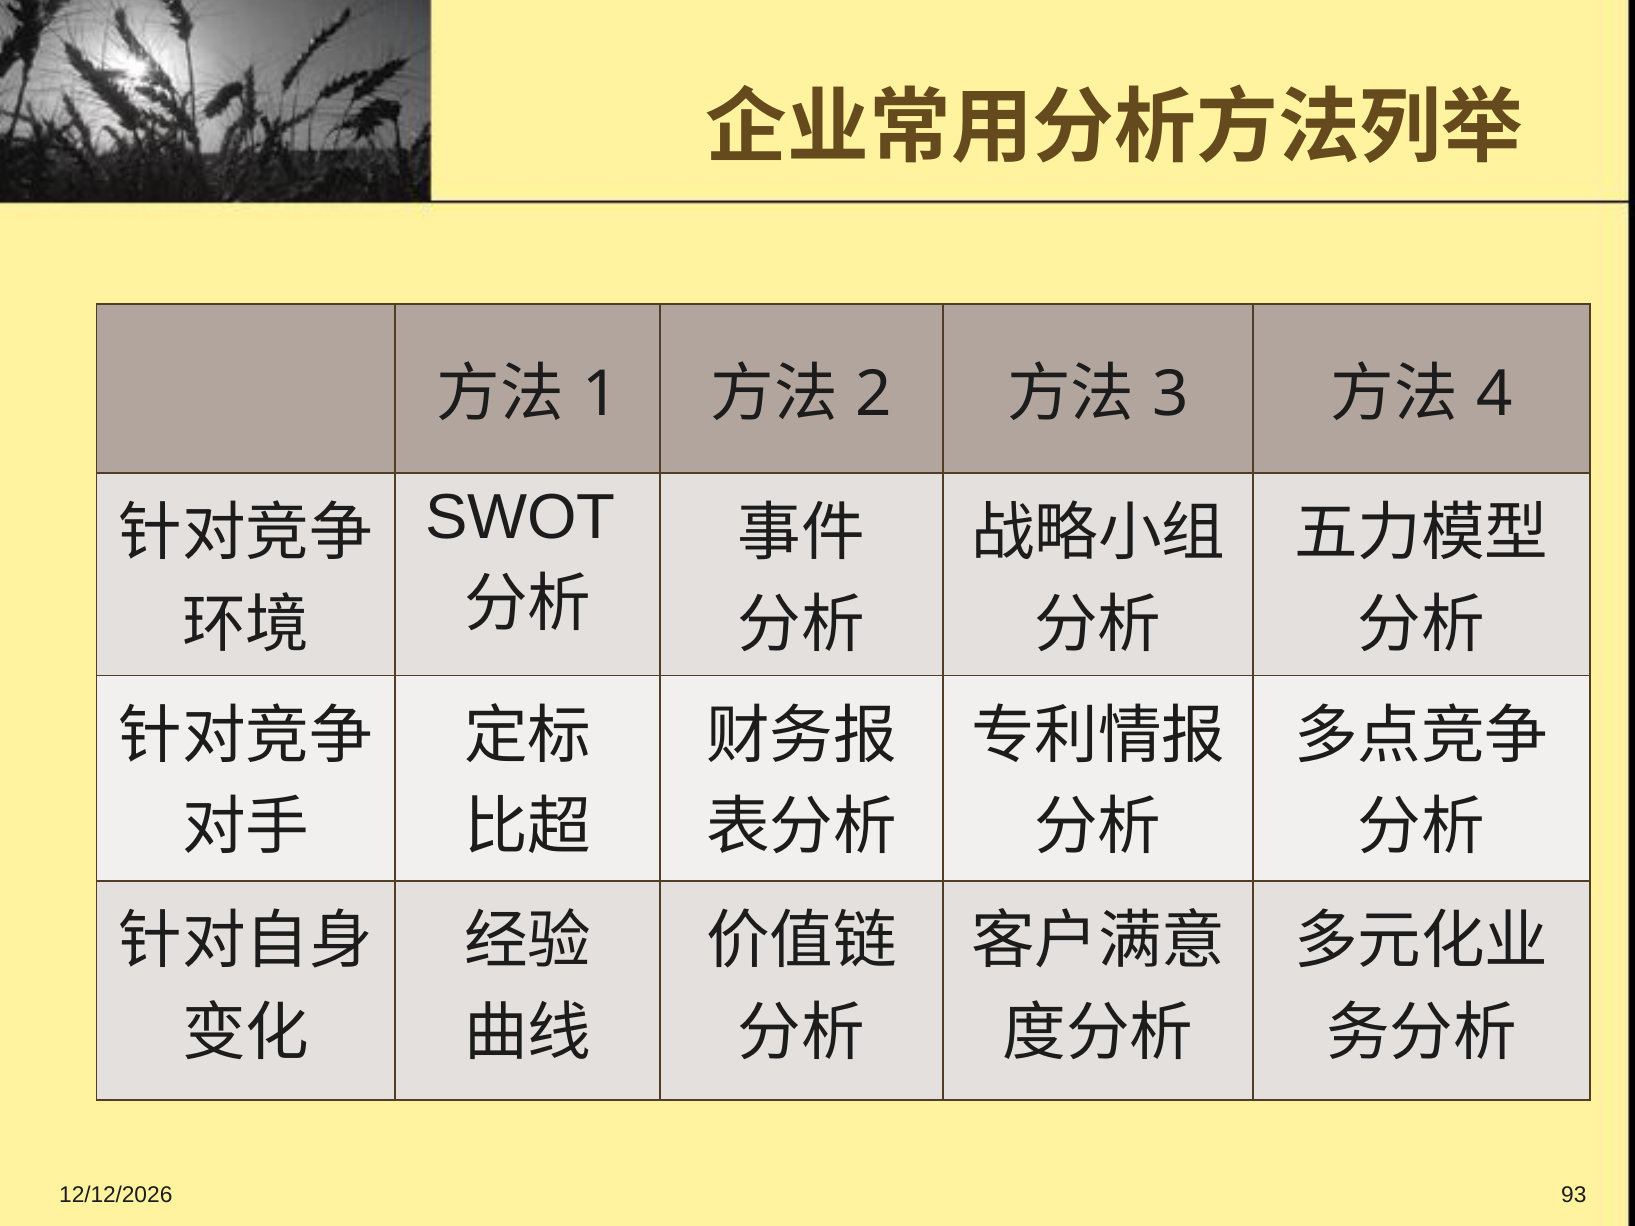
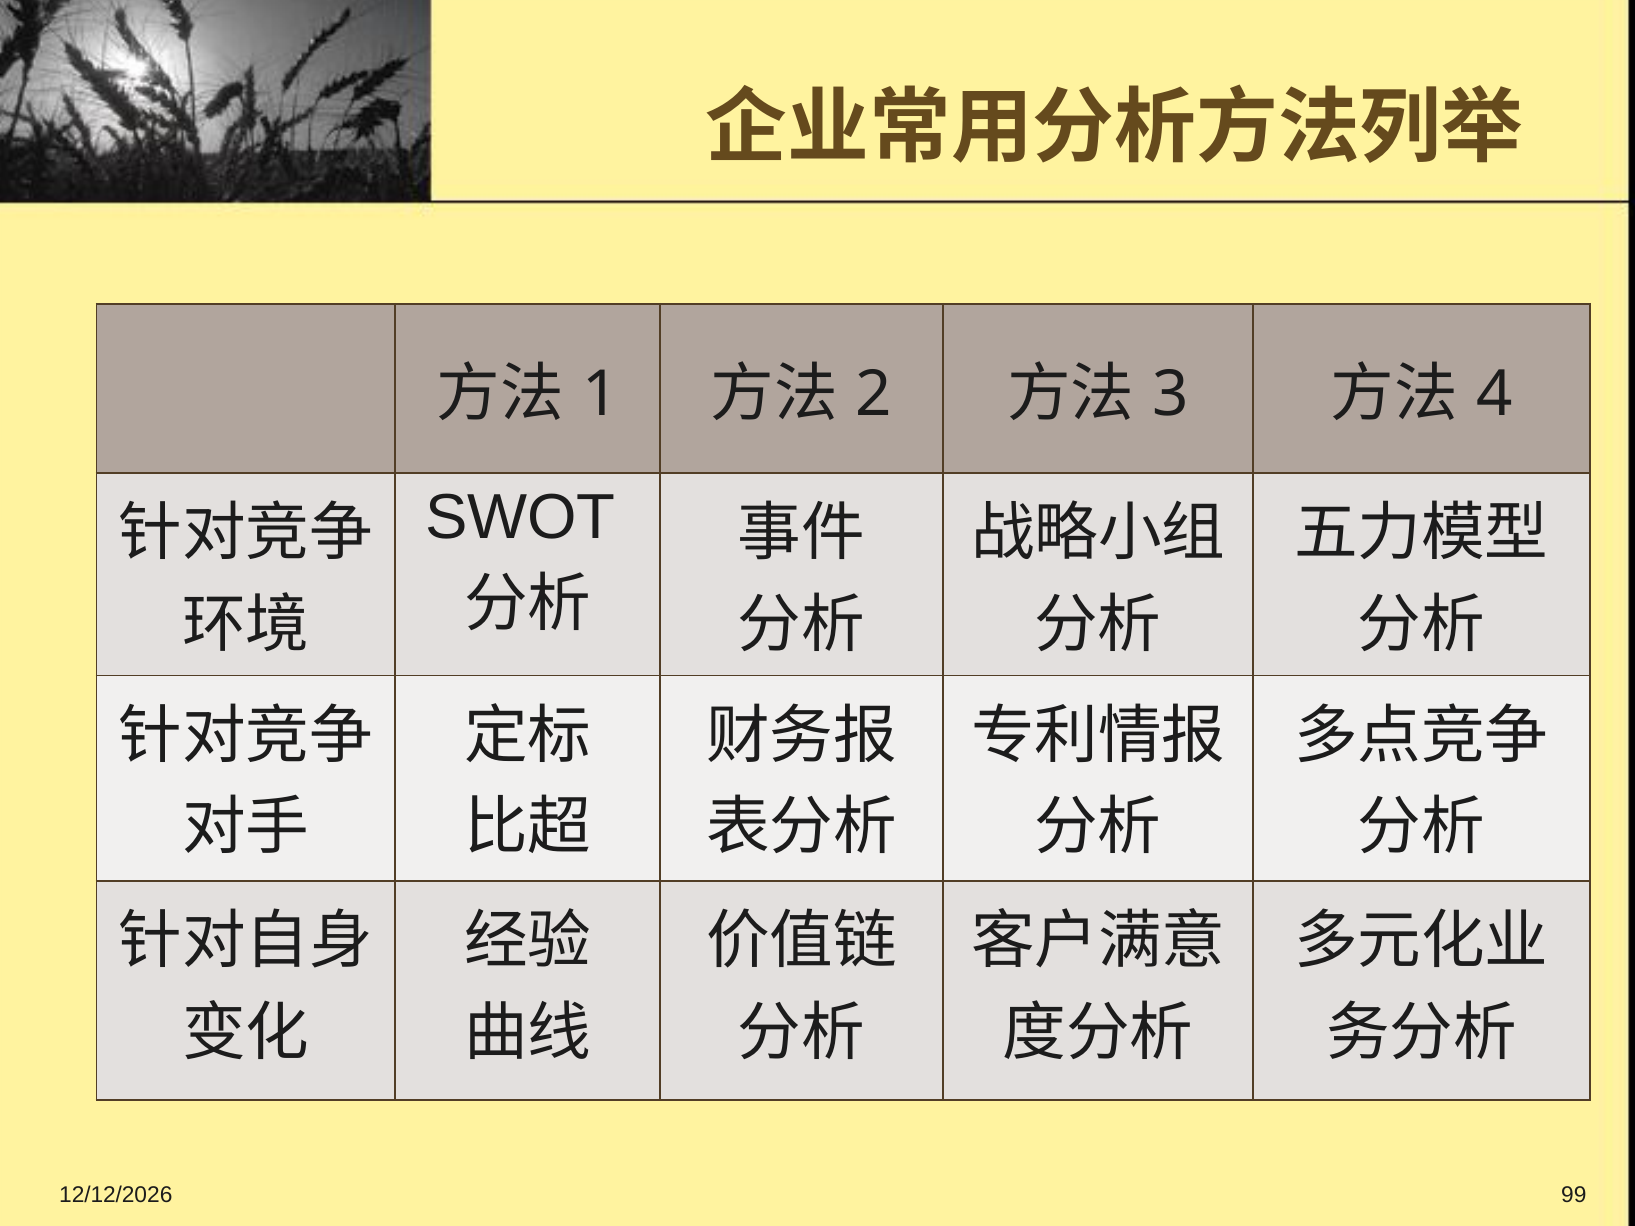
93: 93 -> 99 (1574, 1195)
